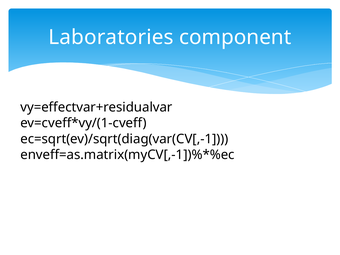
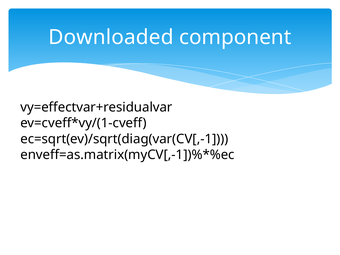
Laboratories: Laboratories -> Downloaded (111, 37)
